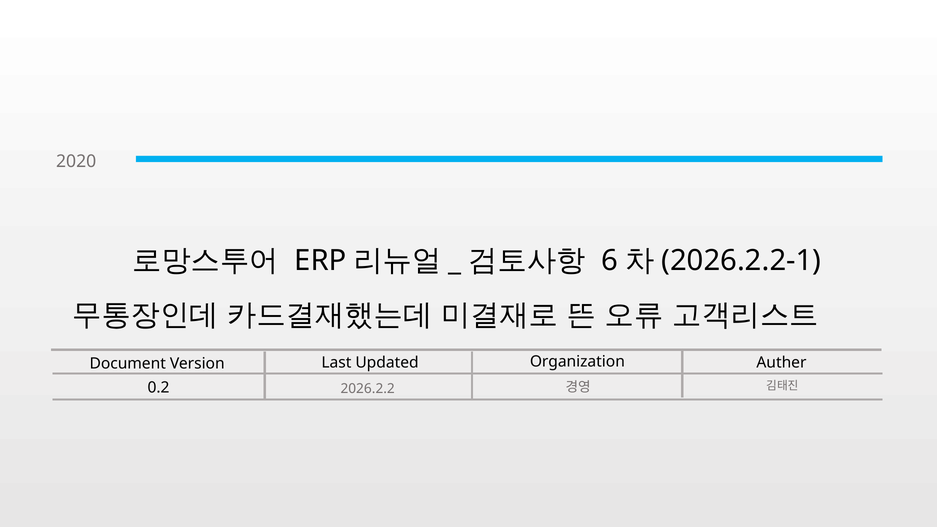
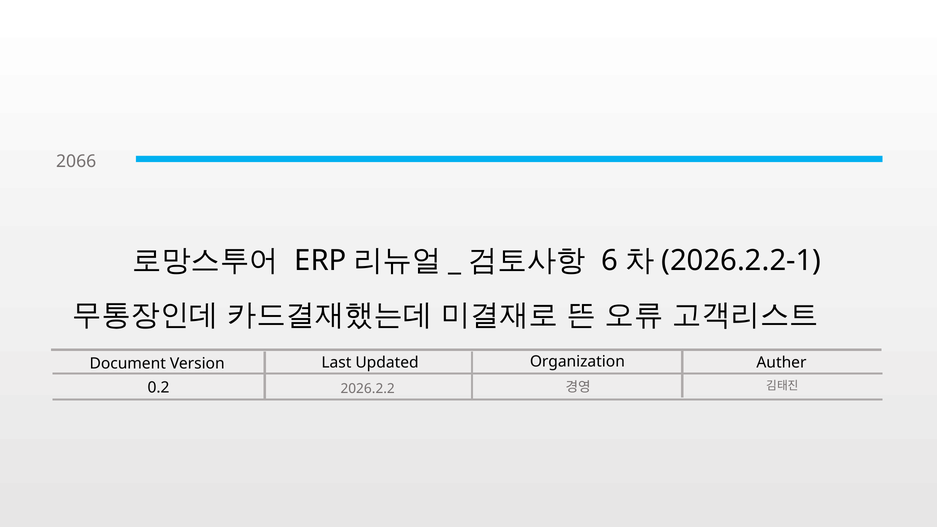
2020: 2020 -> 2066 (76, 161)
